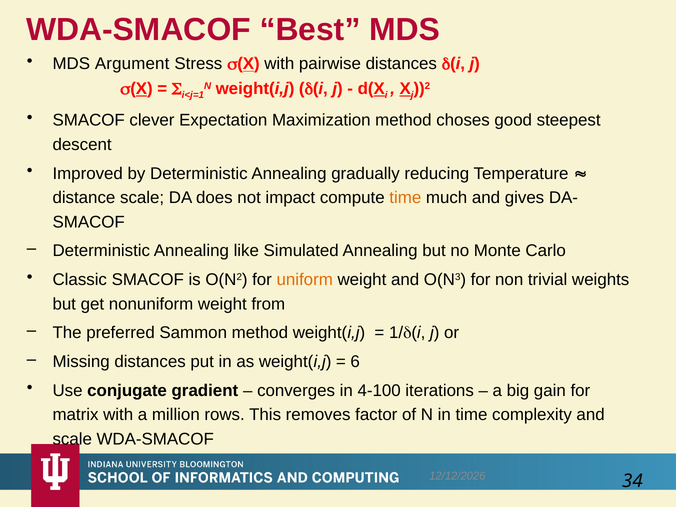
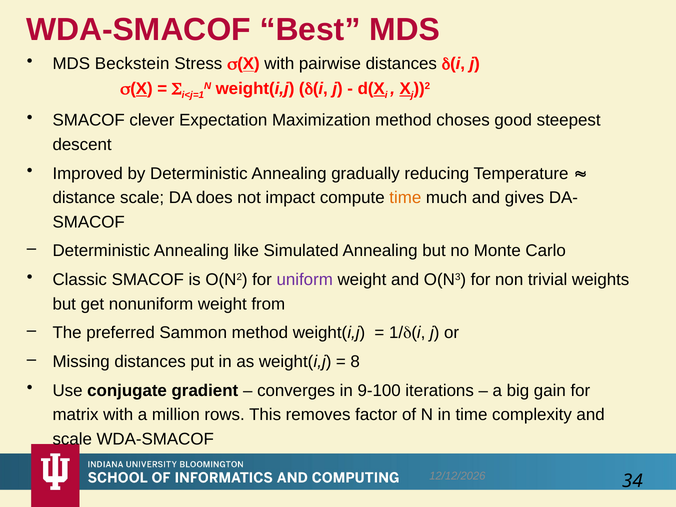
Argument: Argument -> Beckstein (132, 64)
uniform colour: orange -> purple (305, 280)
6: 6 -> 8 (355, 362)
4-100: 4-100 -> 9-100 (379, 391)
